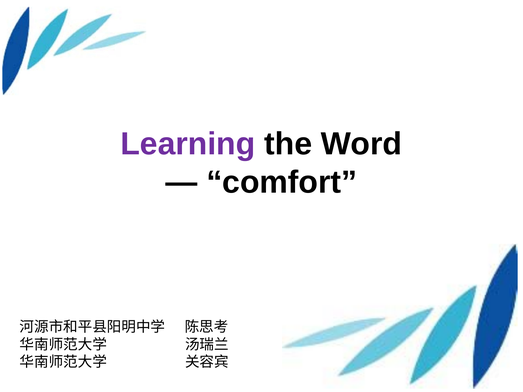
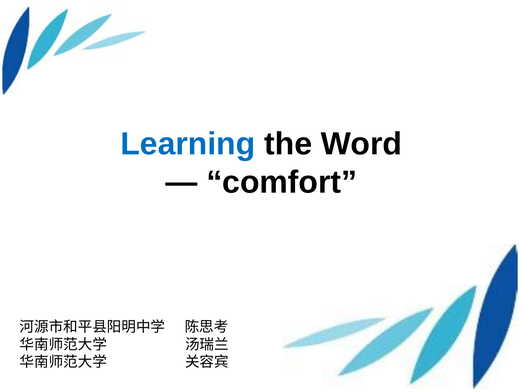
Learning colour: purple -> blue (188, 144)
